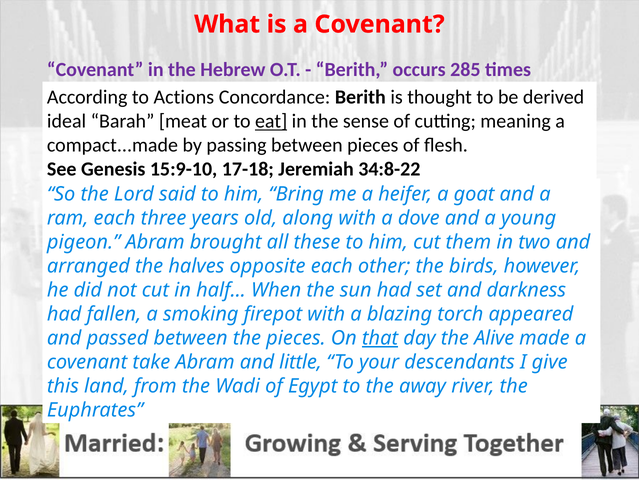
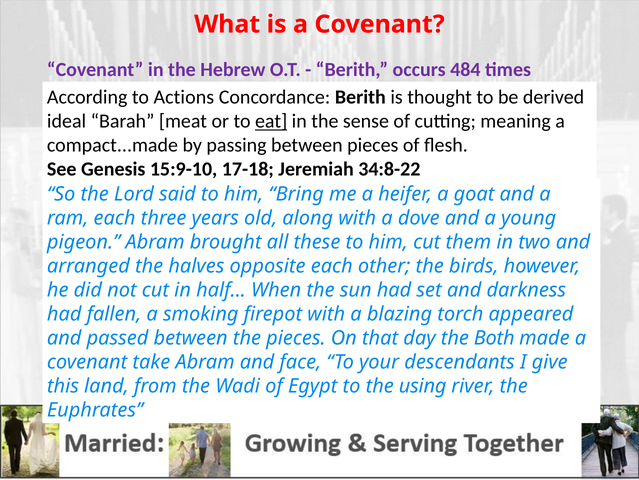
285: 285 -> 484 (465, 69)
that underline: present -> none (380, 338)
Alive: Alive -> Both (494, 338)
little: little -> face (300, 362)
away: away -> using (423, 386)
